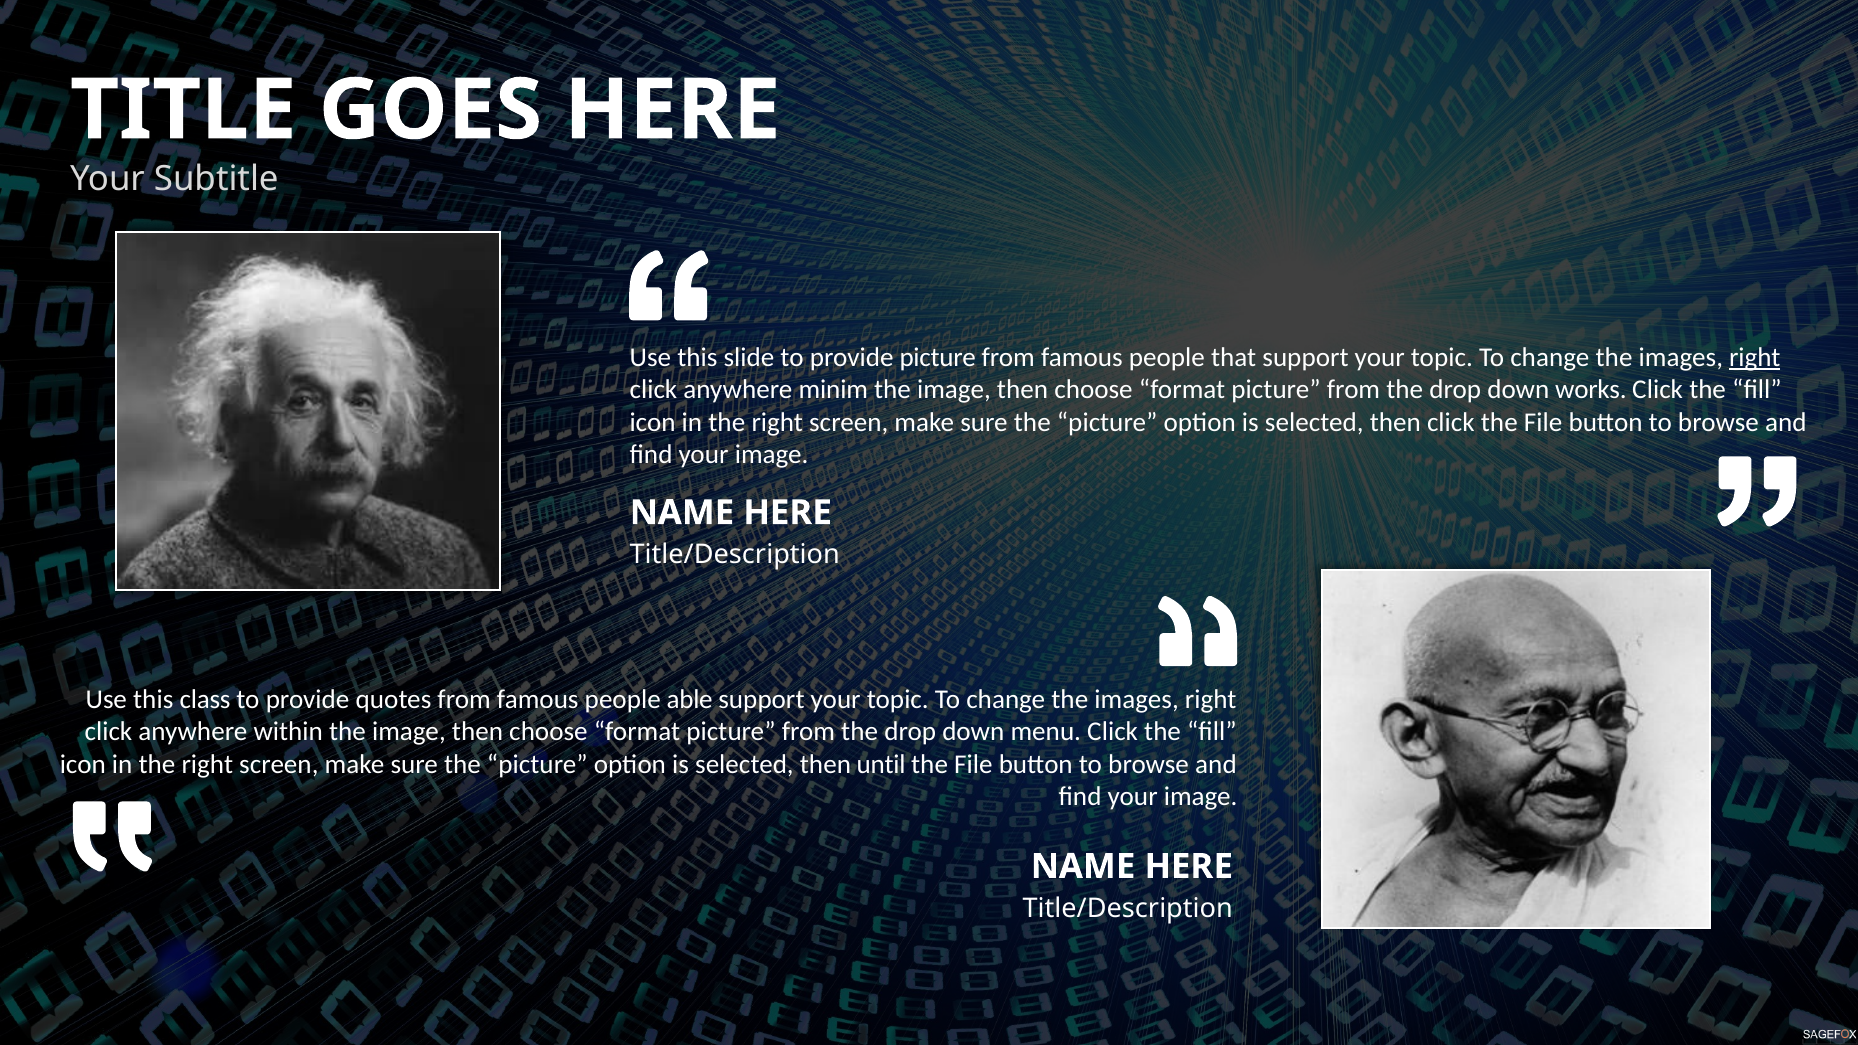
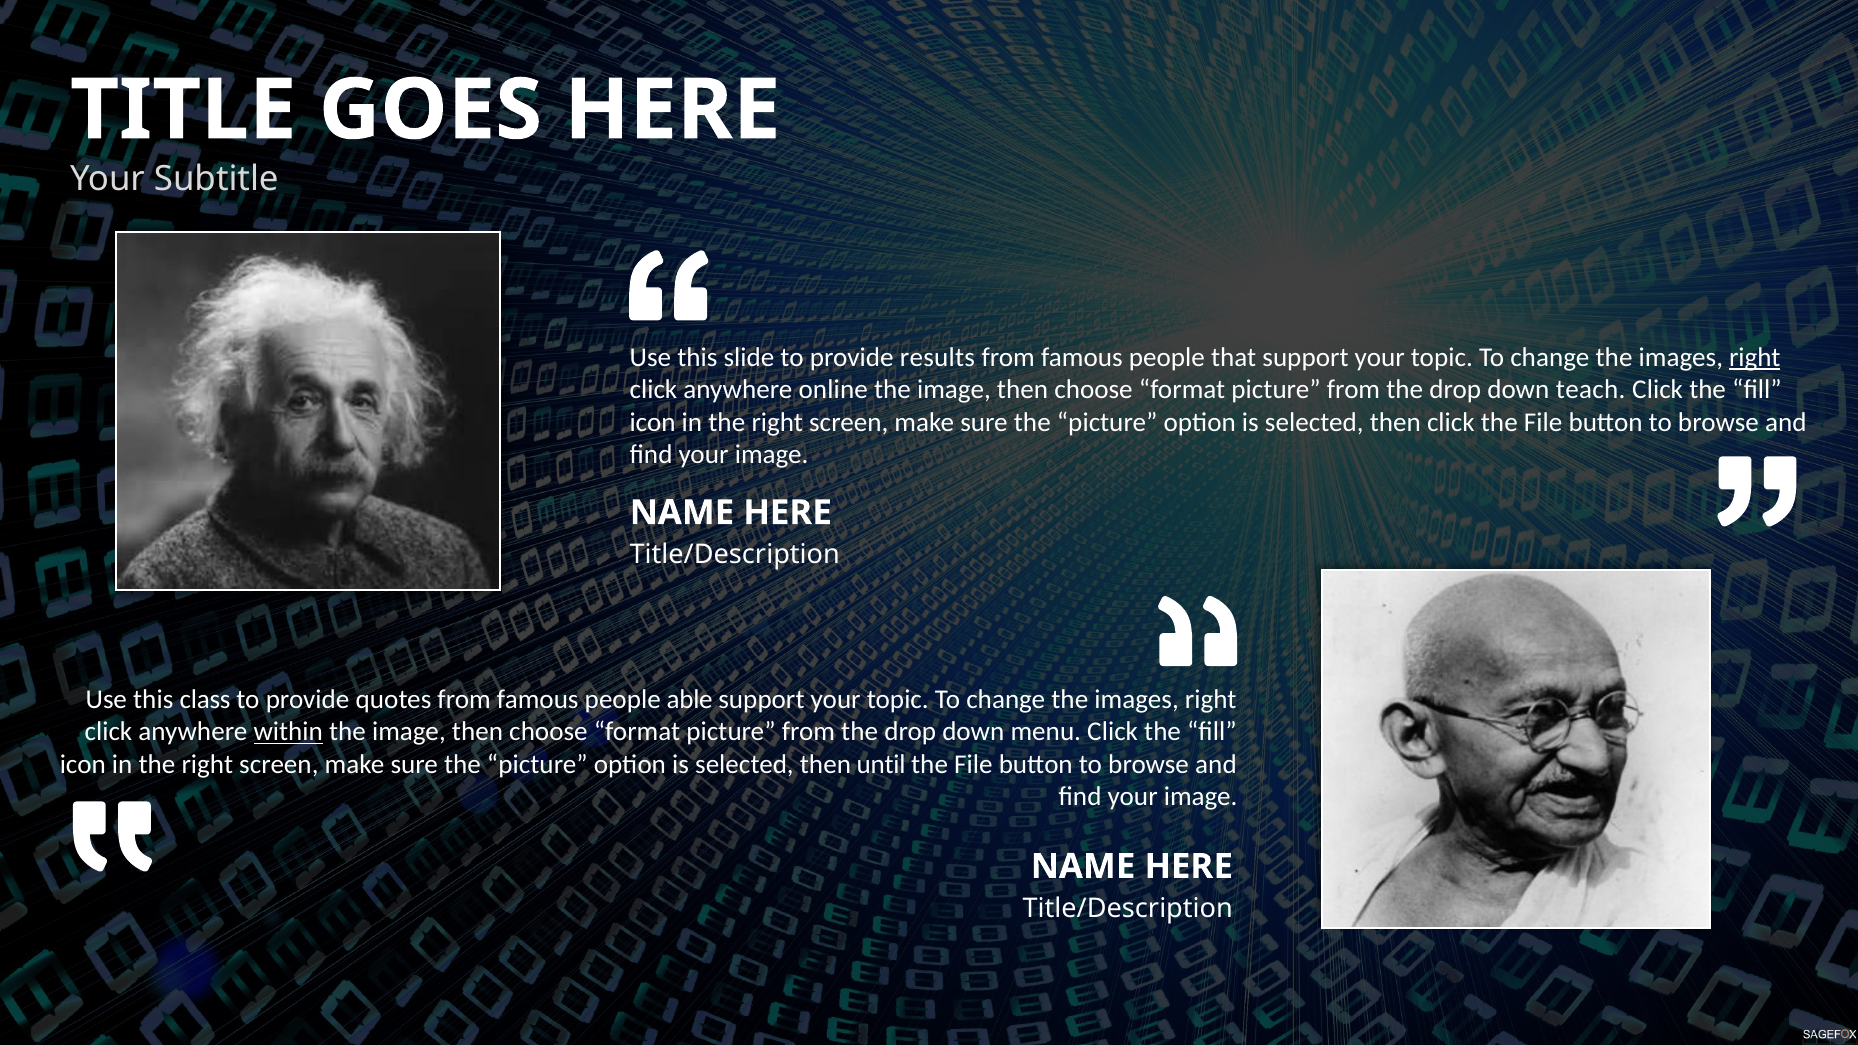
provide picture: picture -> results (937, 357)
minim: minim -> online (833, 390)
works: works -> teach (1591, 390)
within underline: none -> present (288, 732)
